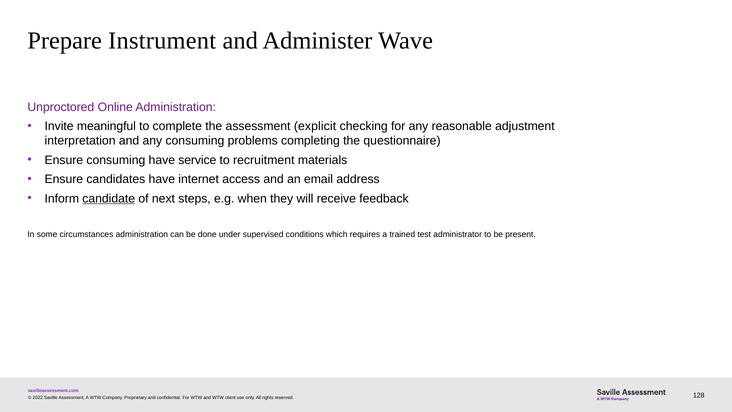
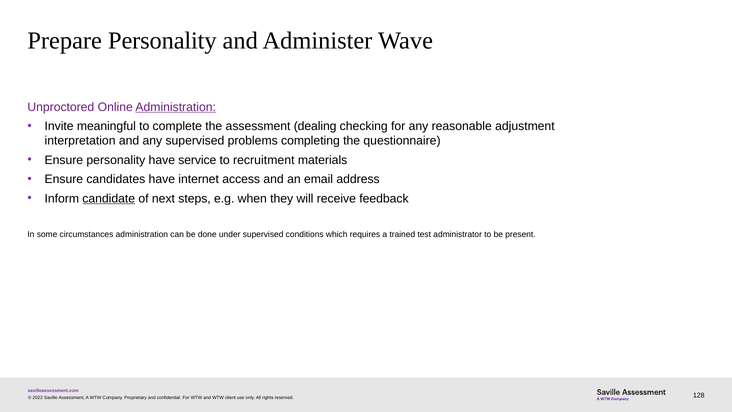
Prepare Instrument: Instrument -> Personality (162, 40)
Administration underline: none -> present (176, 107)
explicit: explicit -> dealing (315, 126)
any consuming: consuming -> supervised (195, 141)
Ensure consuming: consuming -> personality (116, 160)
